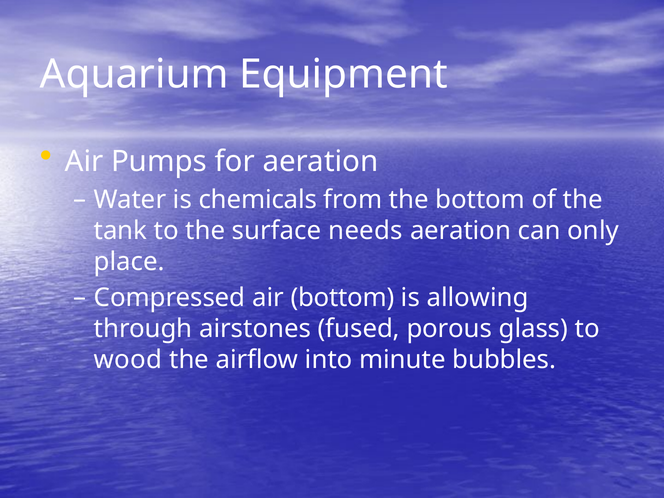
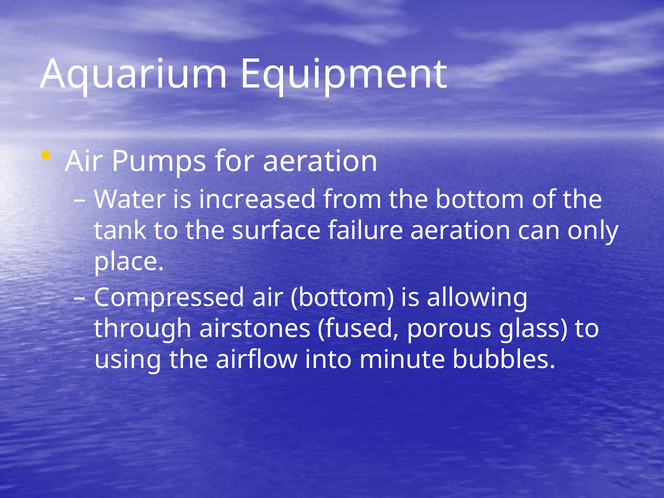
chemicals: chemicals -> increased (258, 200)
needs: needs -> failure (366, 231)
wood: wood -> using (128, 360)
